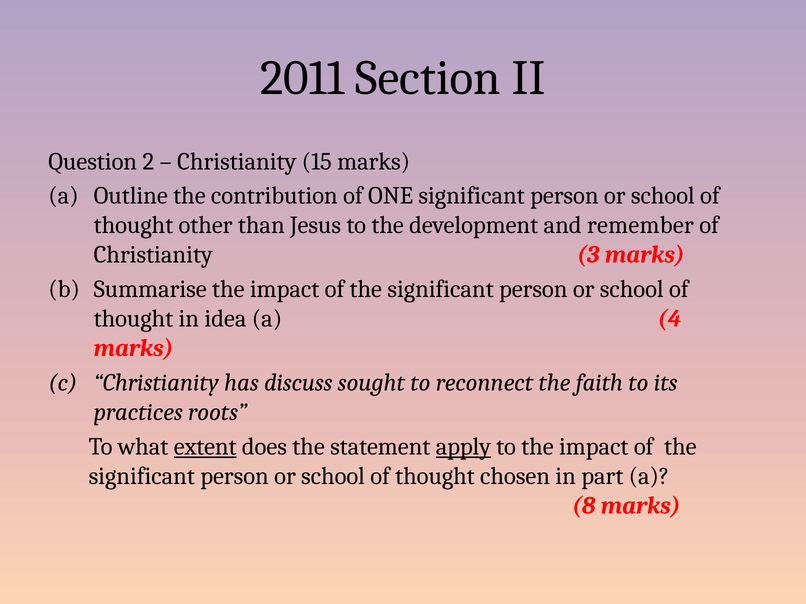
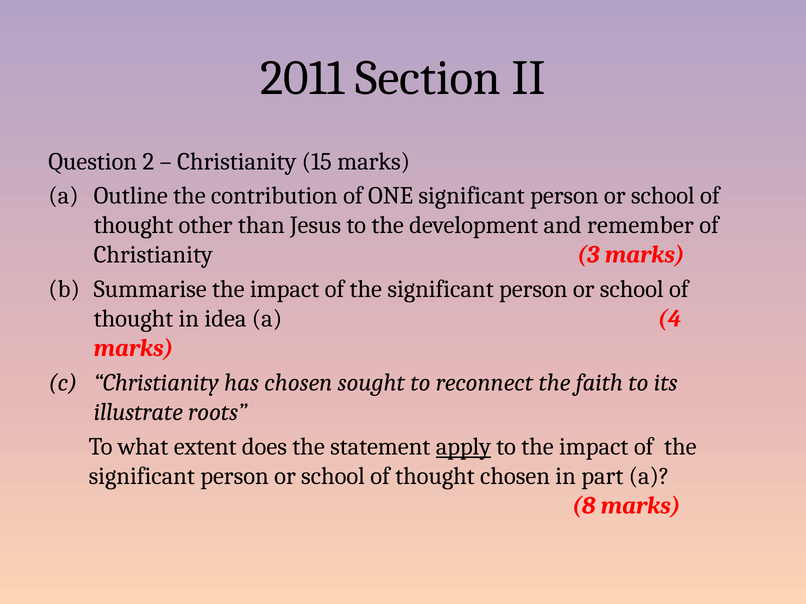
has discuss: discuss -> chosen (298, 383)
practices: practices -> illustrate (138, 412)
extent underline: present -> none (205, 447)
